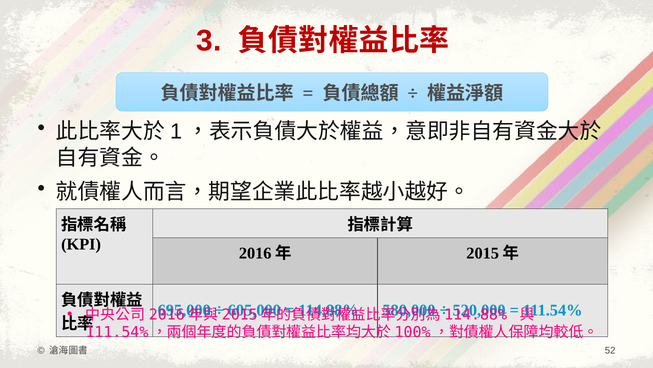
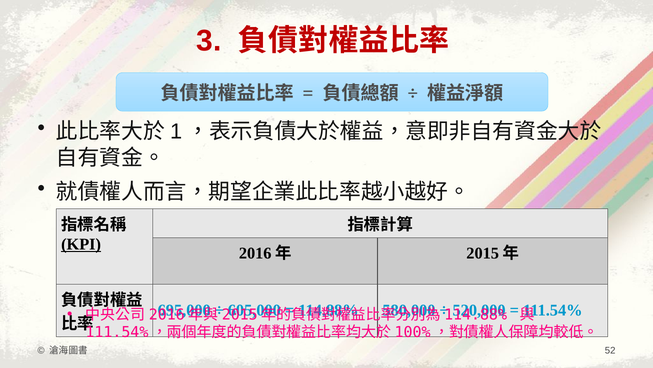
KPI underline: none -> present (81, 244)
